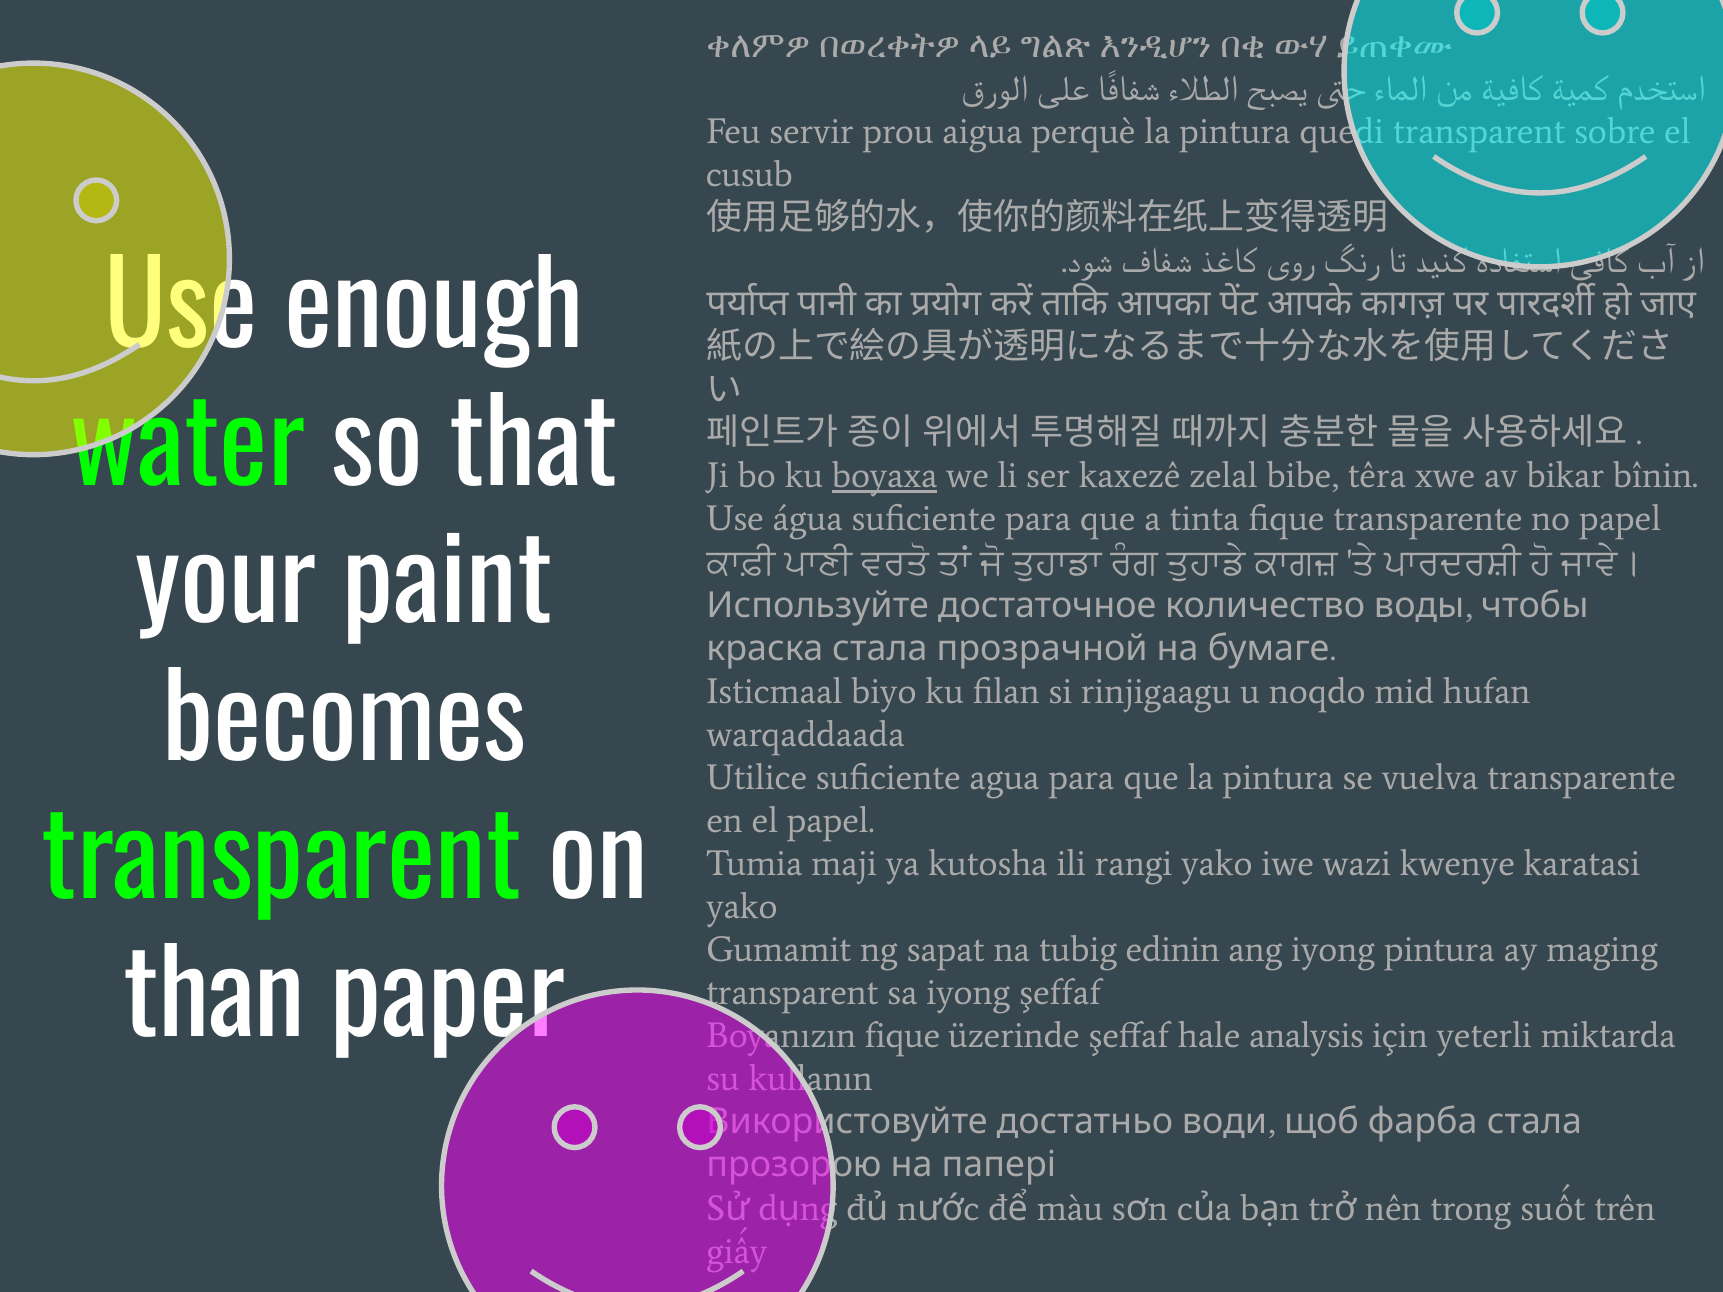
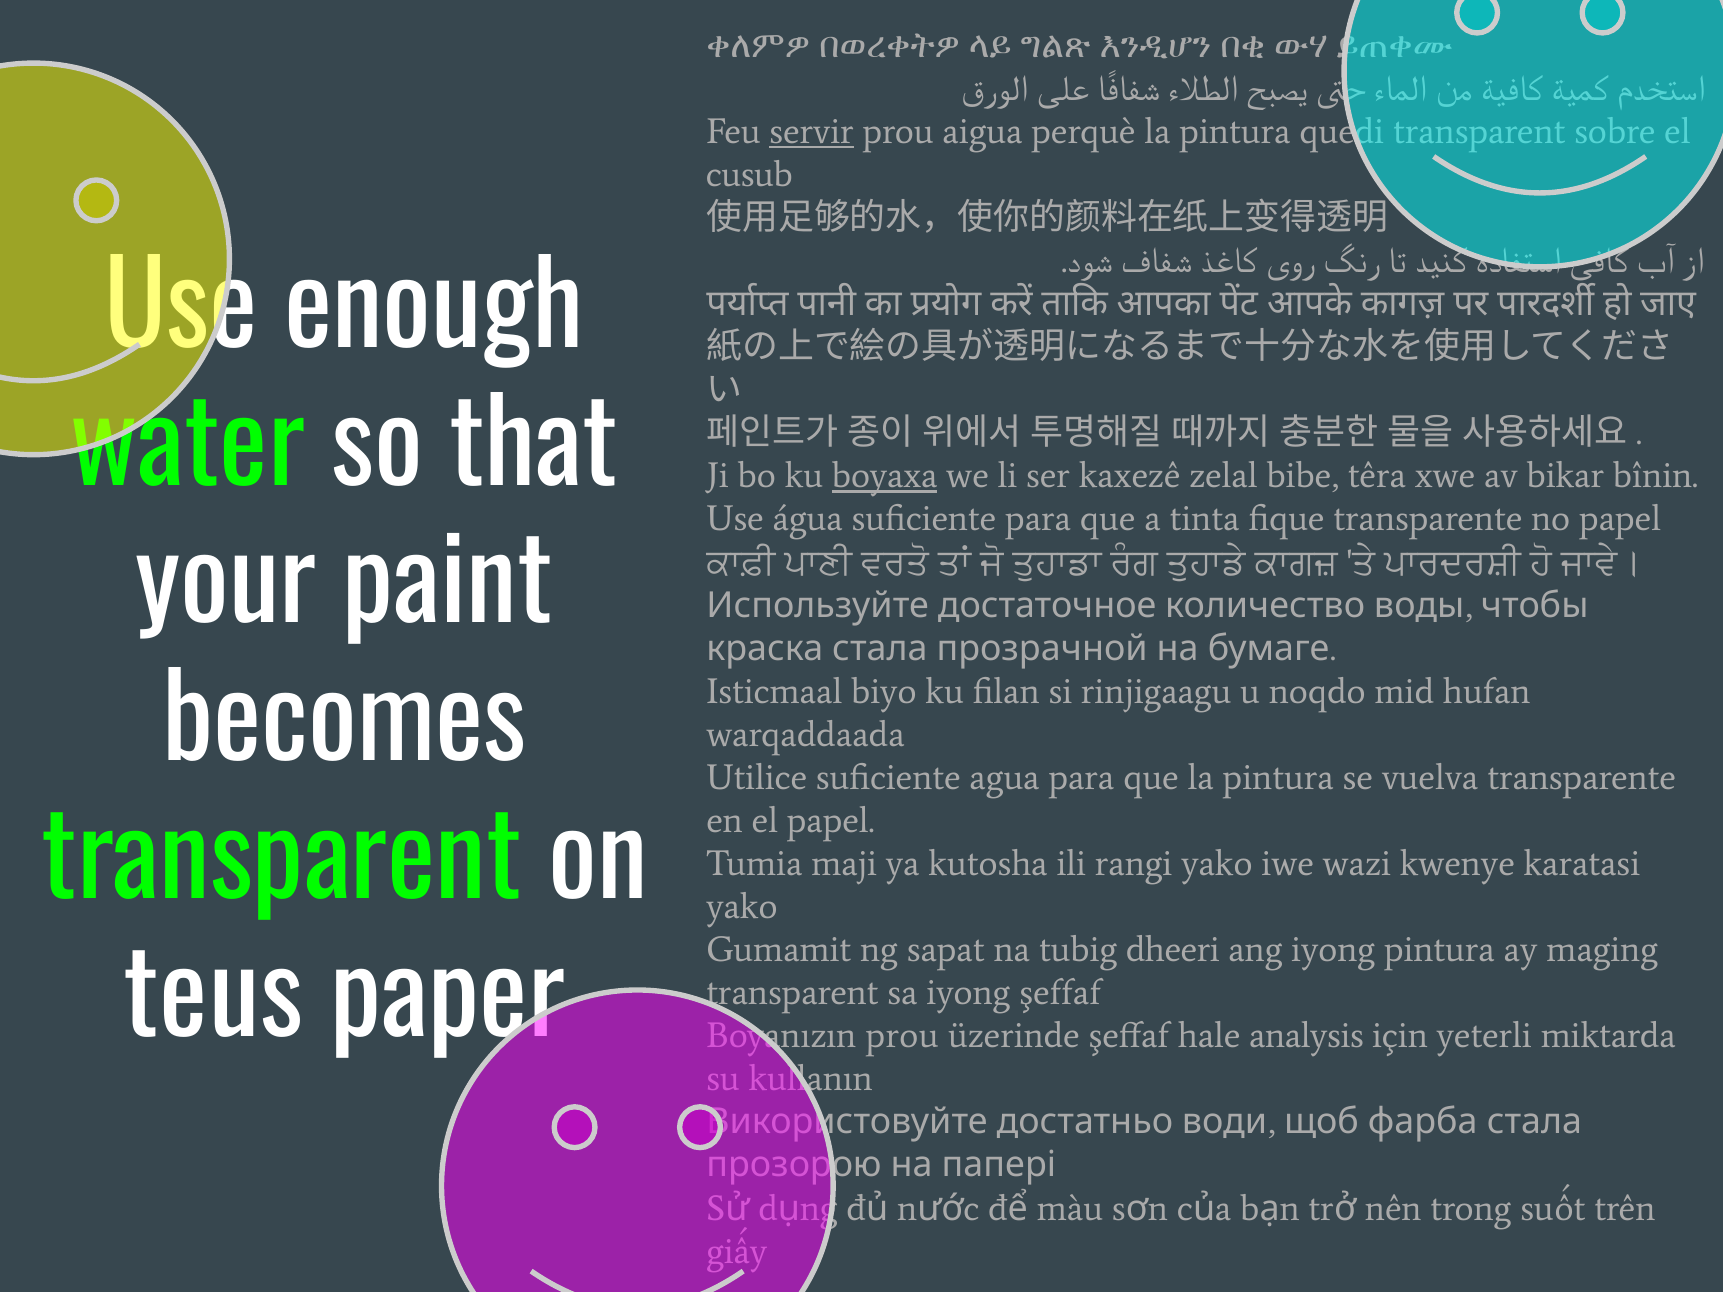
servir underline: none -> present (812, 132)
edinin: edinin -> dheeri (1173, 950)
than: than -> teus (213, 999)
fique: fique -> prou (902, 1036)
